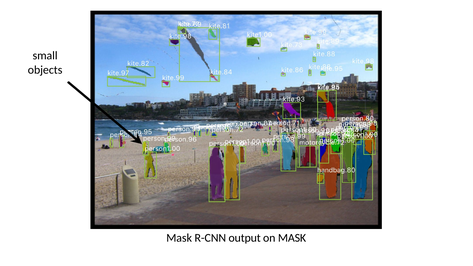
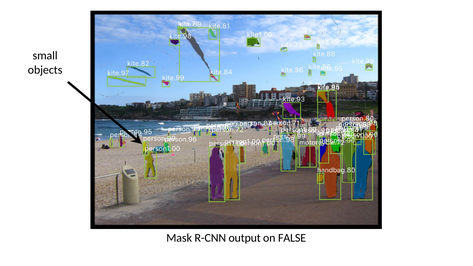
on MASK: MASK -> FALSE (292, 238)
